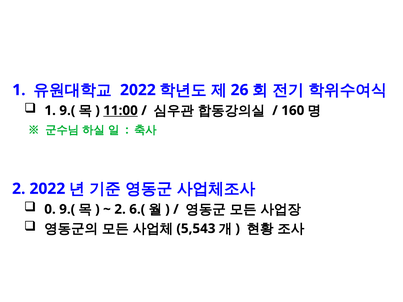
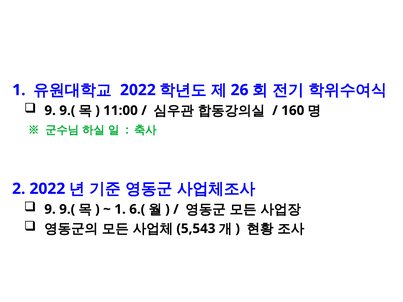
1: 1 -> 9 (50, 111)
11:00 underline: present -> none (121, 111)
0: 0 -> 9 (50, 209)
2: 2 -> 1 (120, 209)
